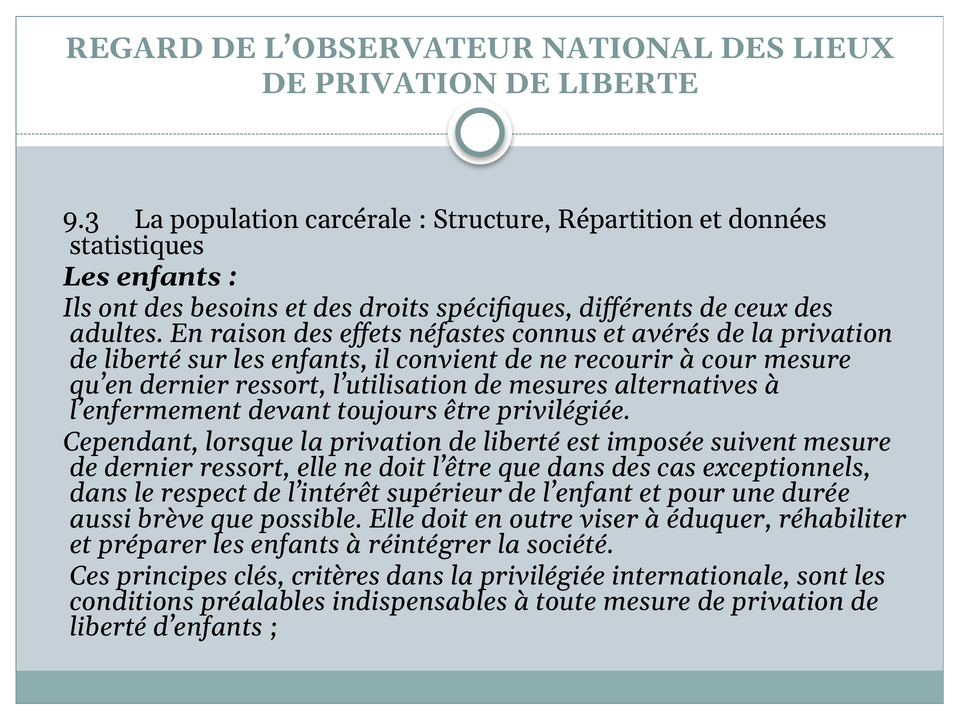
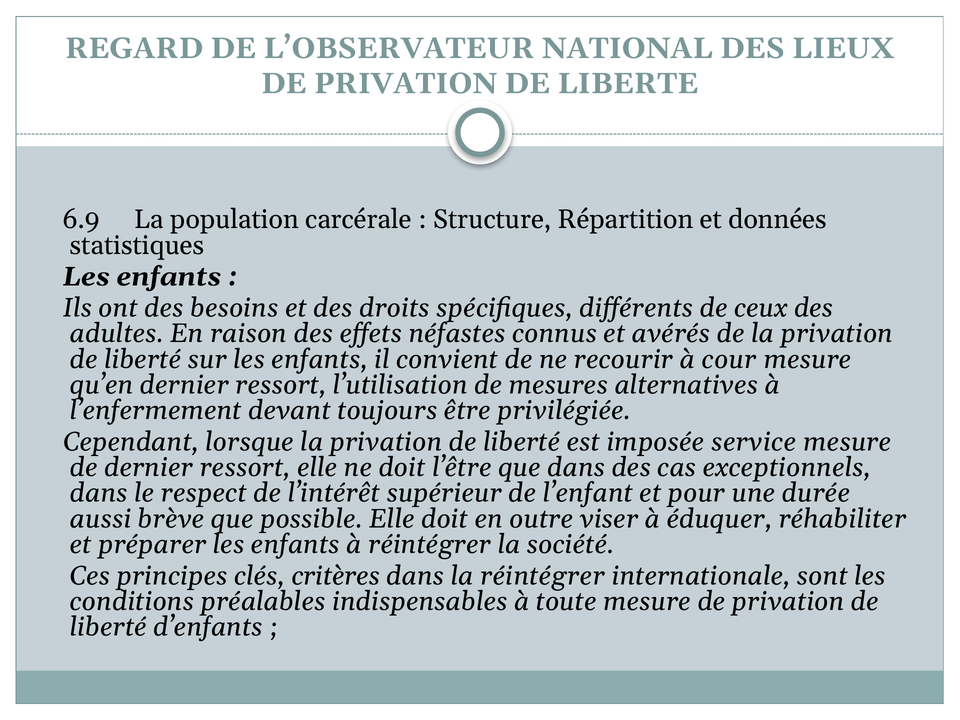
9.3: 9.3 -> 6.9 (81, 220)
suivent: suivent -> service (754, 442)
la privilégiée: privilégiée -> réintégrer (542, 576)
